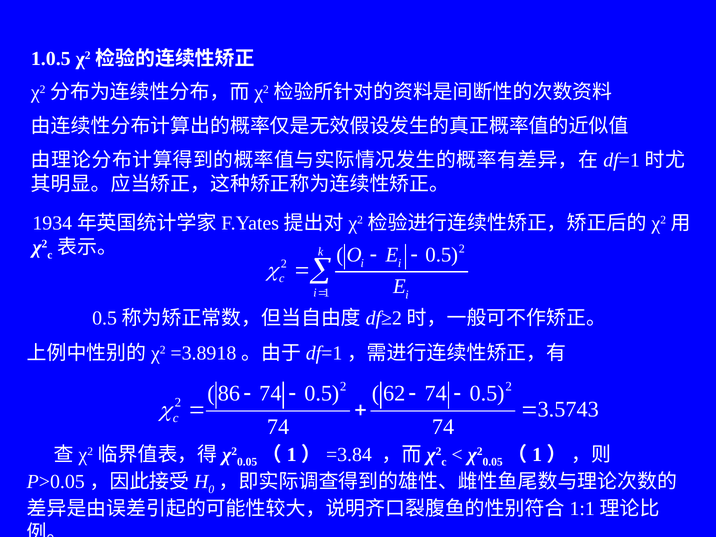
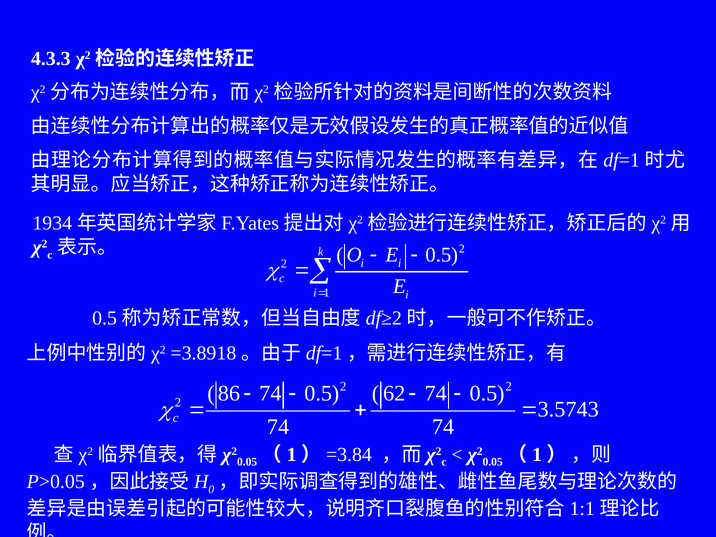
1.0.5: 1.0.5 -> 4.3.3 (51, 59)
